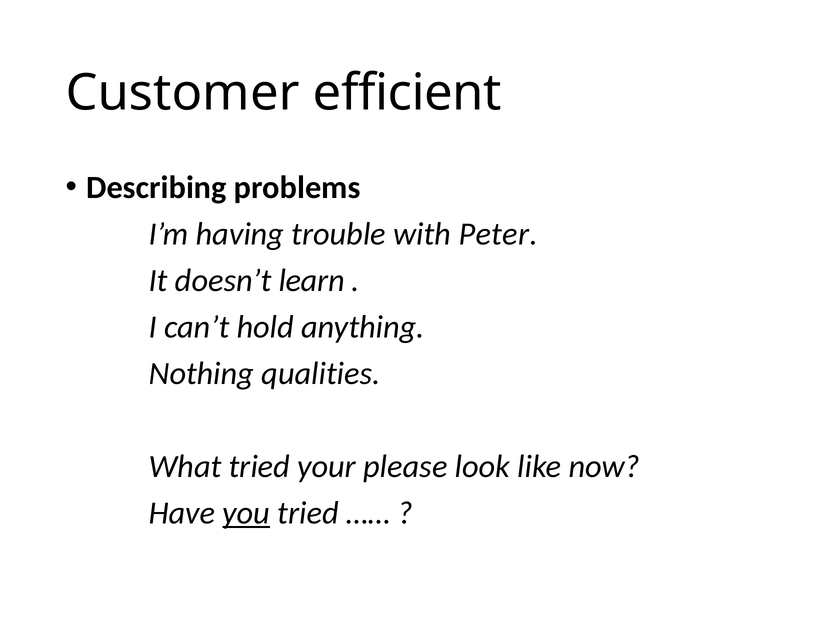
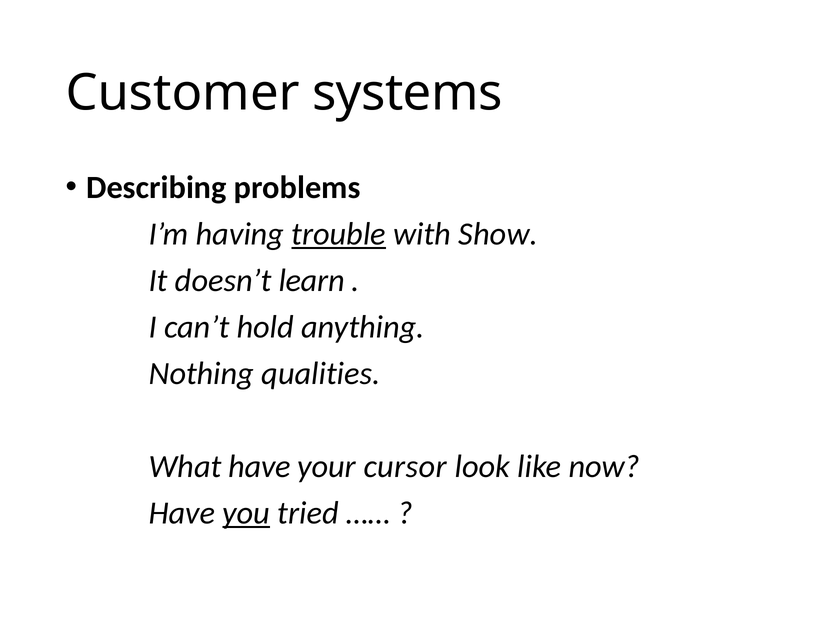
efficient: efficient -> systems (407, 93)
trouble underline: none -> present (339, 234)
Peter: Peter -> Show (498, 234)
What tried: tried -> have (259, 467)
please: please -> cursor (405, 467)
